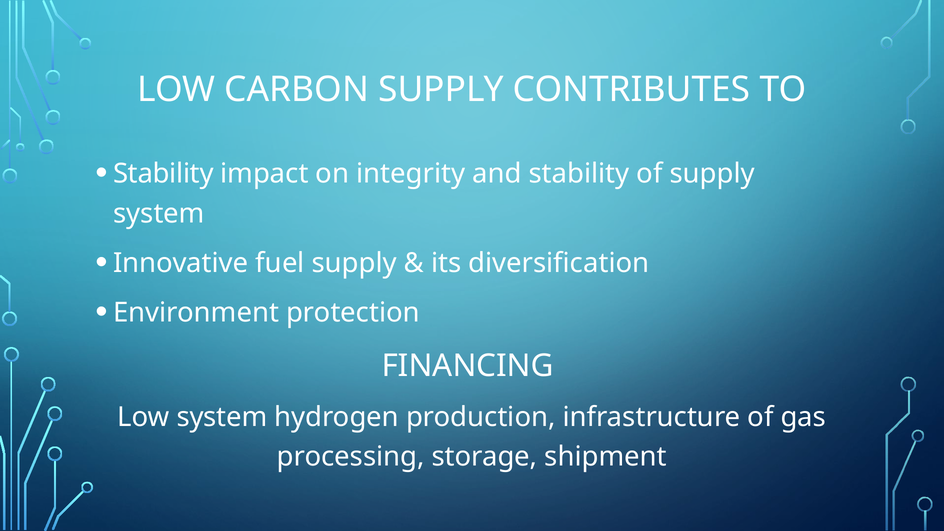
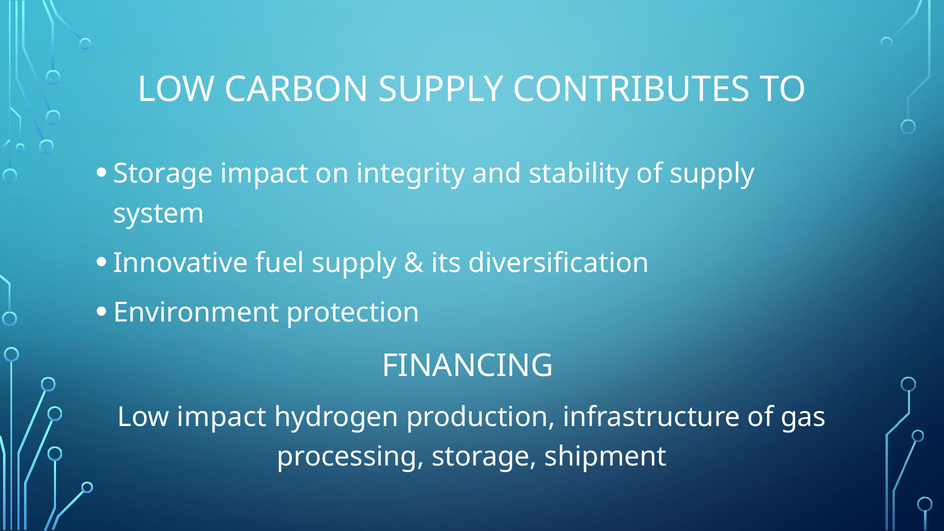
Stability: Stability -> Storage (163, 174)
Low system: system -> impact (222, 417)
